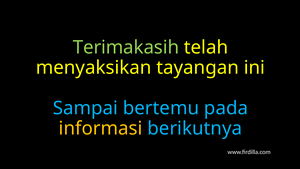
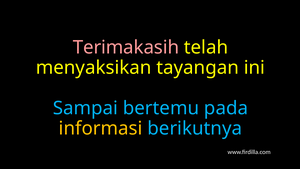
Terimakasih colour: light green -> pink (126, 47)
